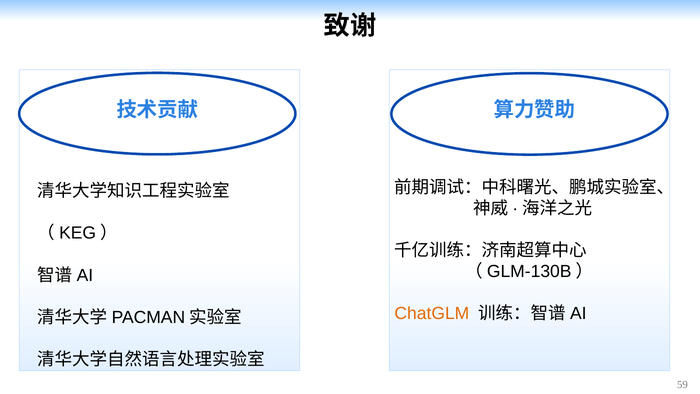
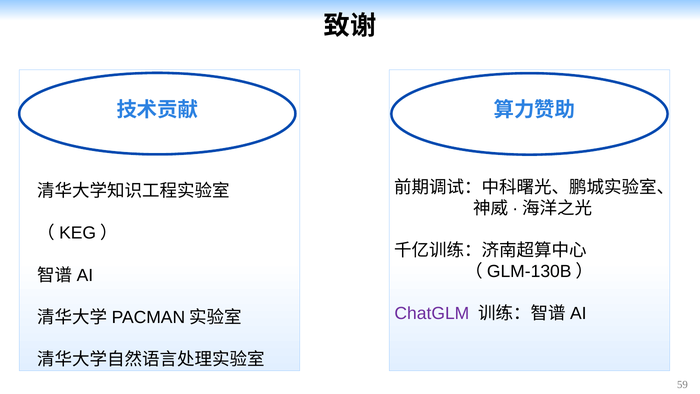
ChatGLM colour: orange -> purple (432, 313)
